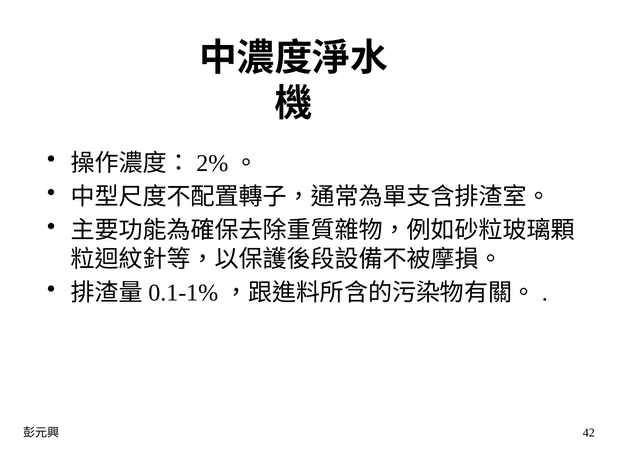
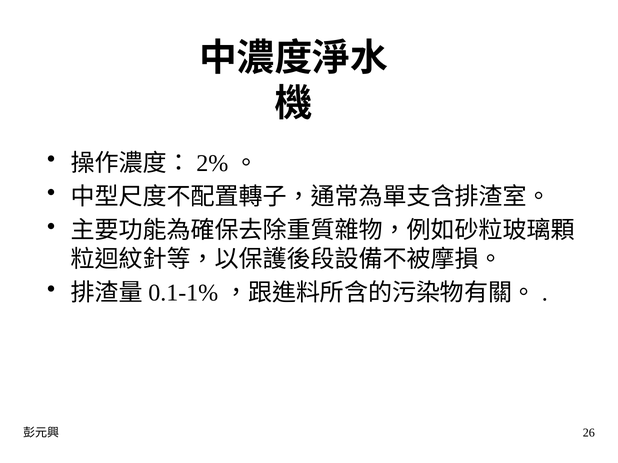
42: 42 -> 26 (589, 433)
